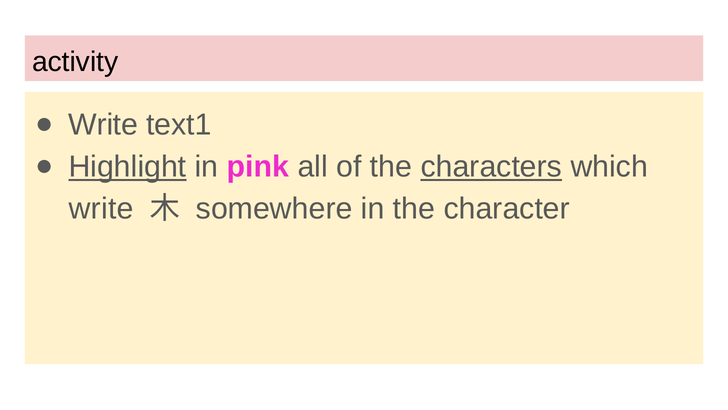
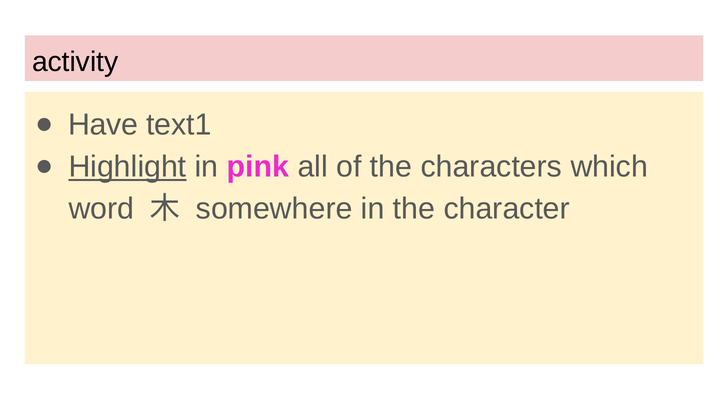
Write: Write -> Have (103, 125)
characters underline: present -> none (491, 167)
write: write -> word (101, 208)
